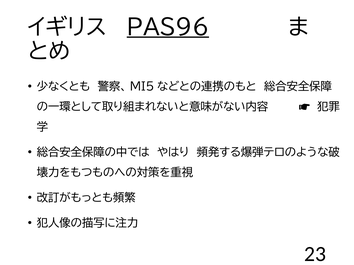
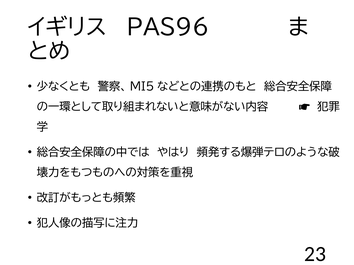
PAS96 underline: present -> none (168, 28)
